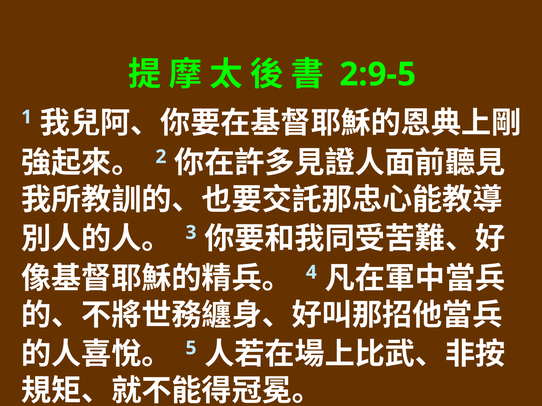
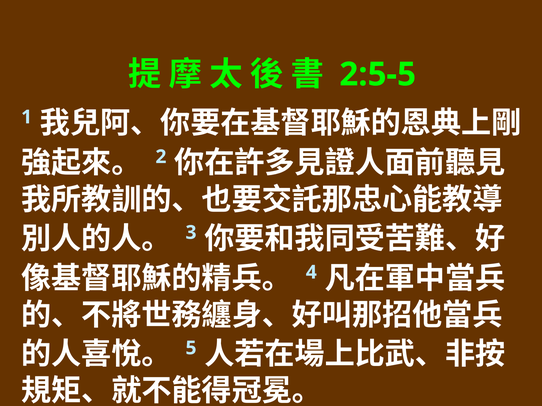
2:9-5: 2:9-5 -> 2:5-5 (378, 75)
